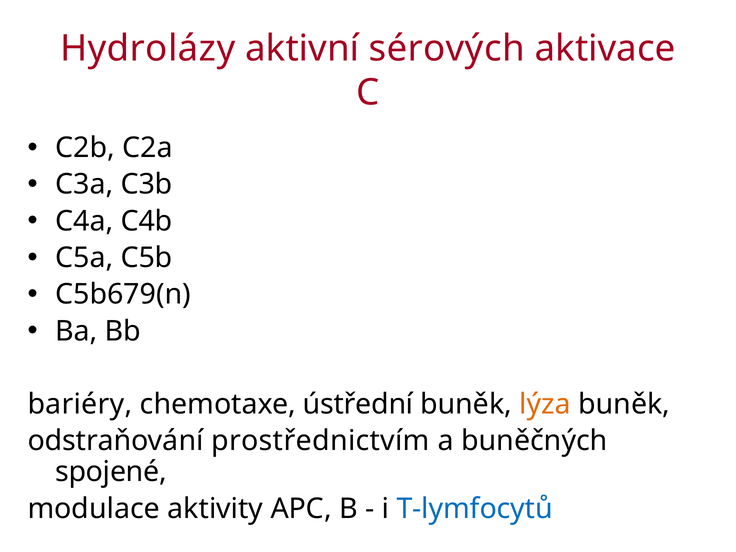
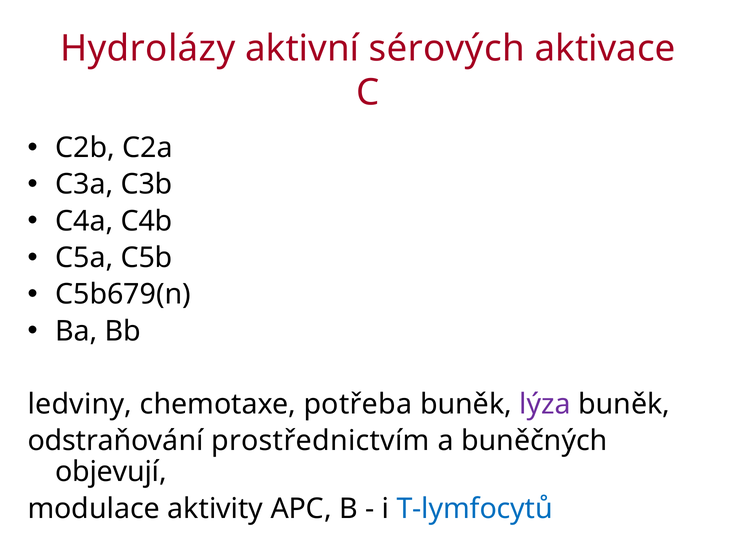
bariéry: bariéry -> ledviny (80, 404)
ústřední: ústřední -> potřeba (358, 404)
lýza colour: orange -> purple (545, 404)
spojené: spojené -> objevují (111, 472)
